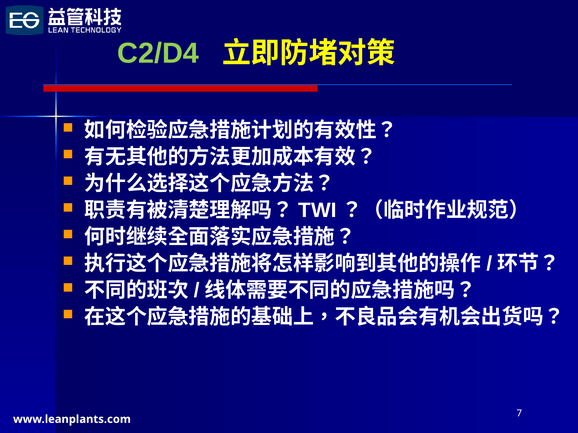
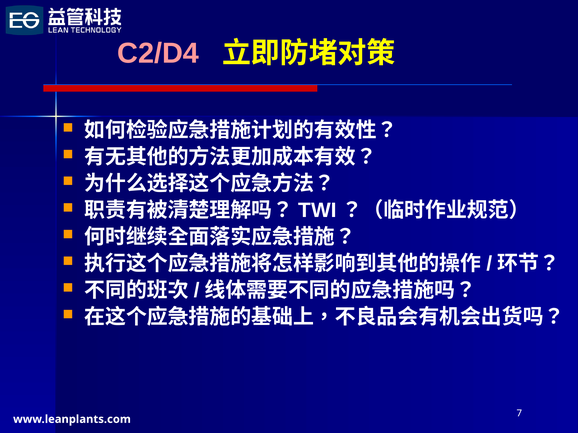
C2/D4 colour: light green -> pink (158, 53)
